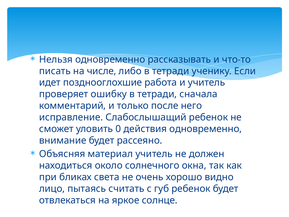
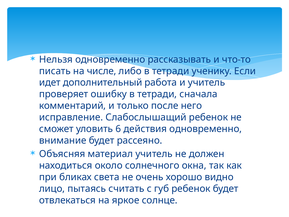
позднооглохшие: позднооглохшие -> дополнительный (103, 82)
0: 0 -> 6 (118, 129)
